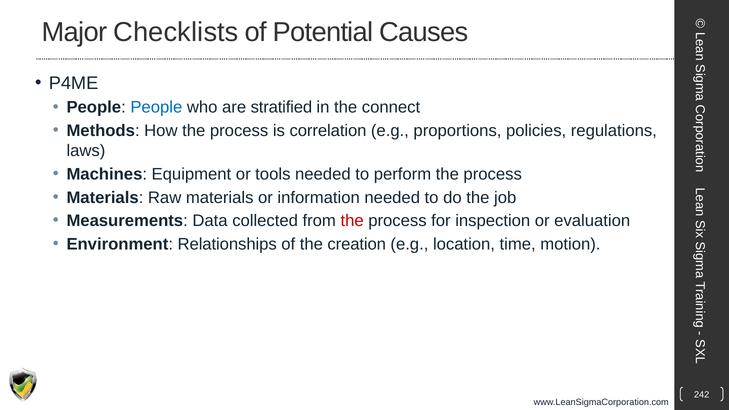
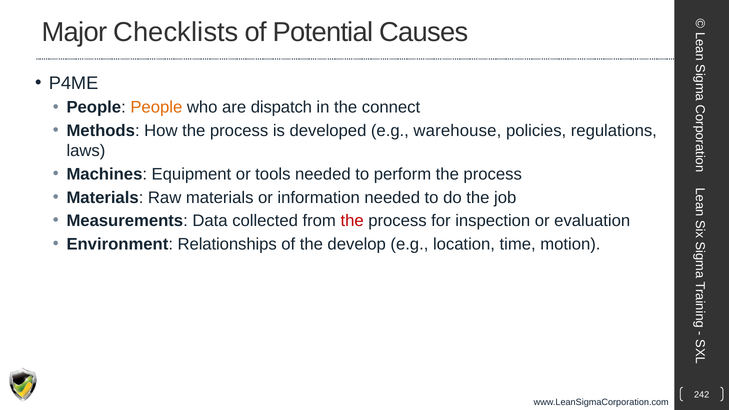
People colour: blue -> orange (156, 107)
stratified: stratified -> dispatch (281, 107)
correlation: correlation -> developed (328, 131)
proportions: proportions -> warehouse (457, 131)
creation: creation -> develop (357, 244)
